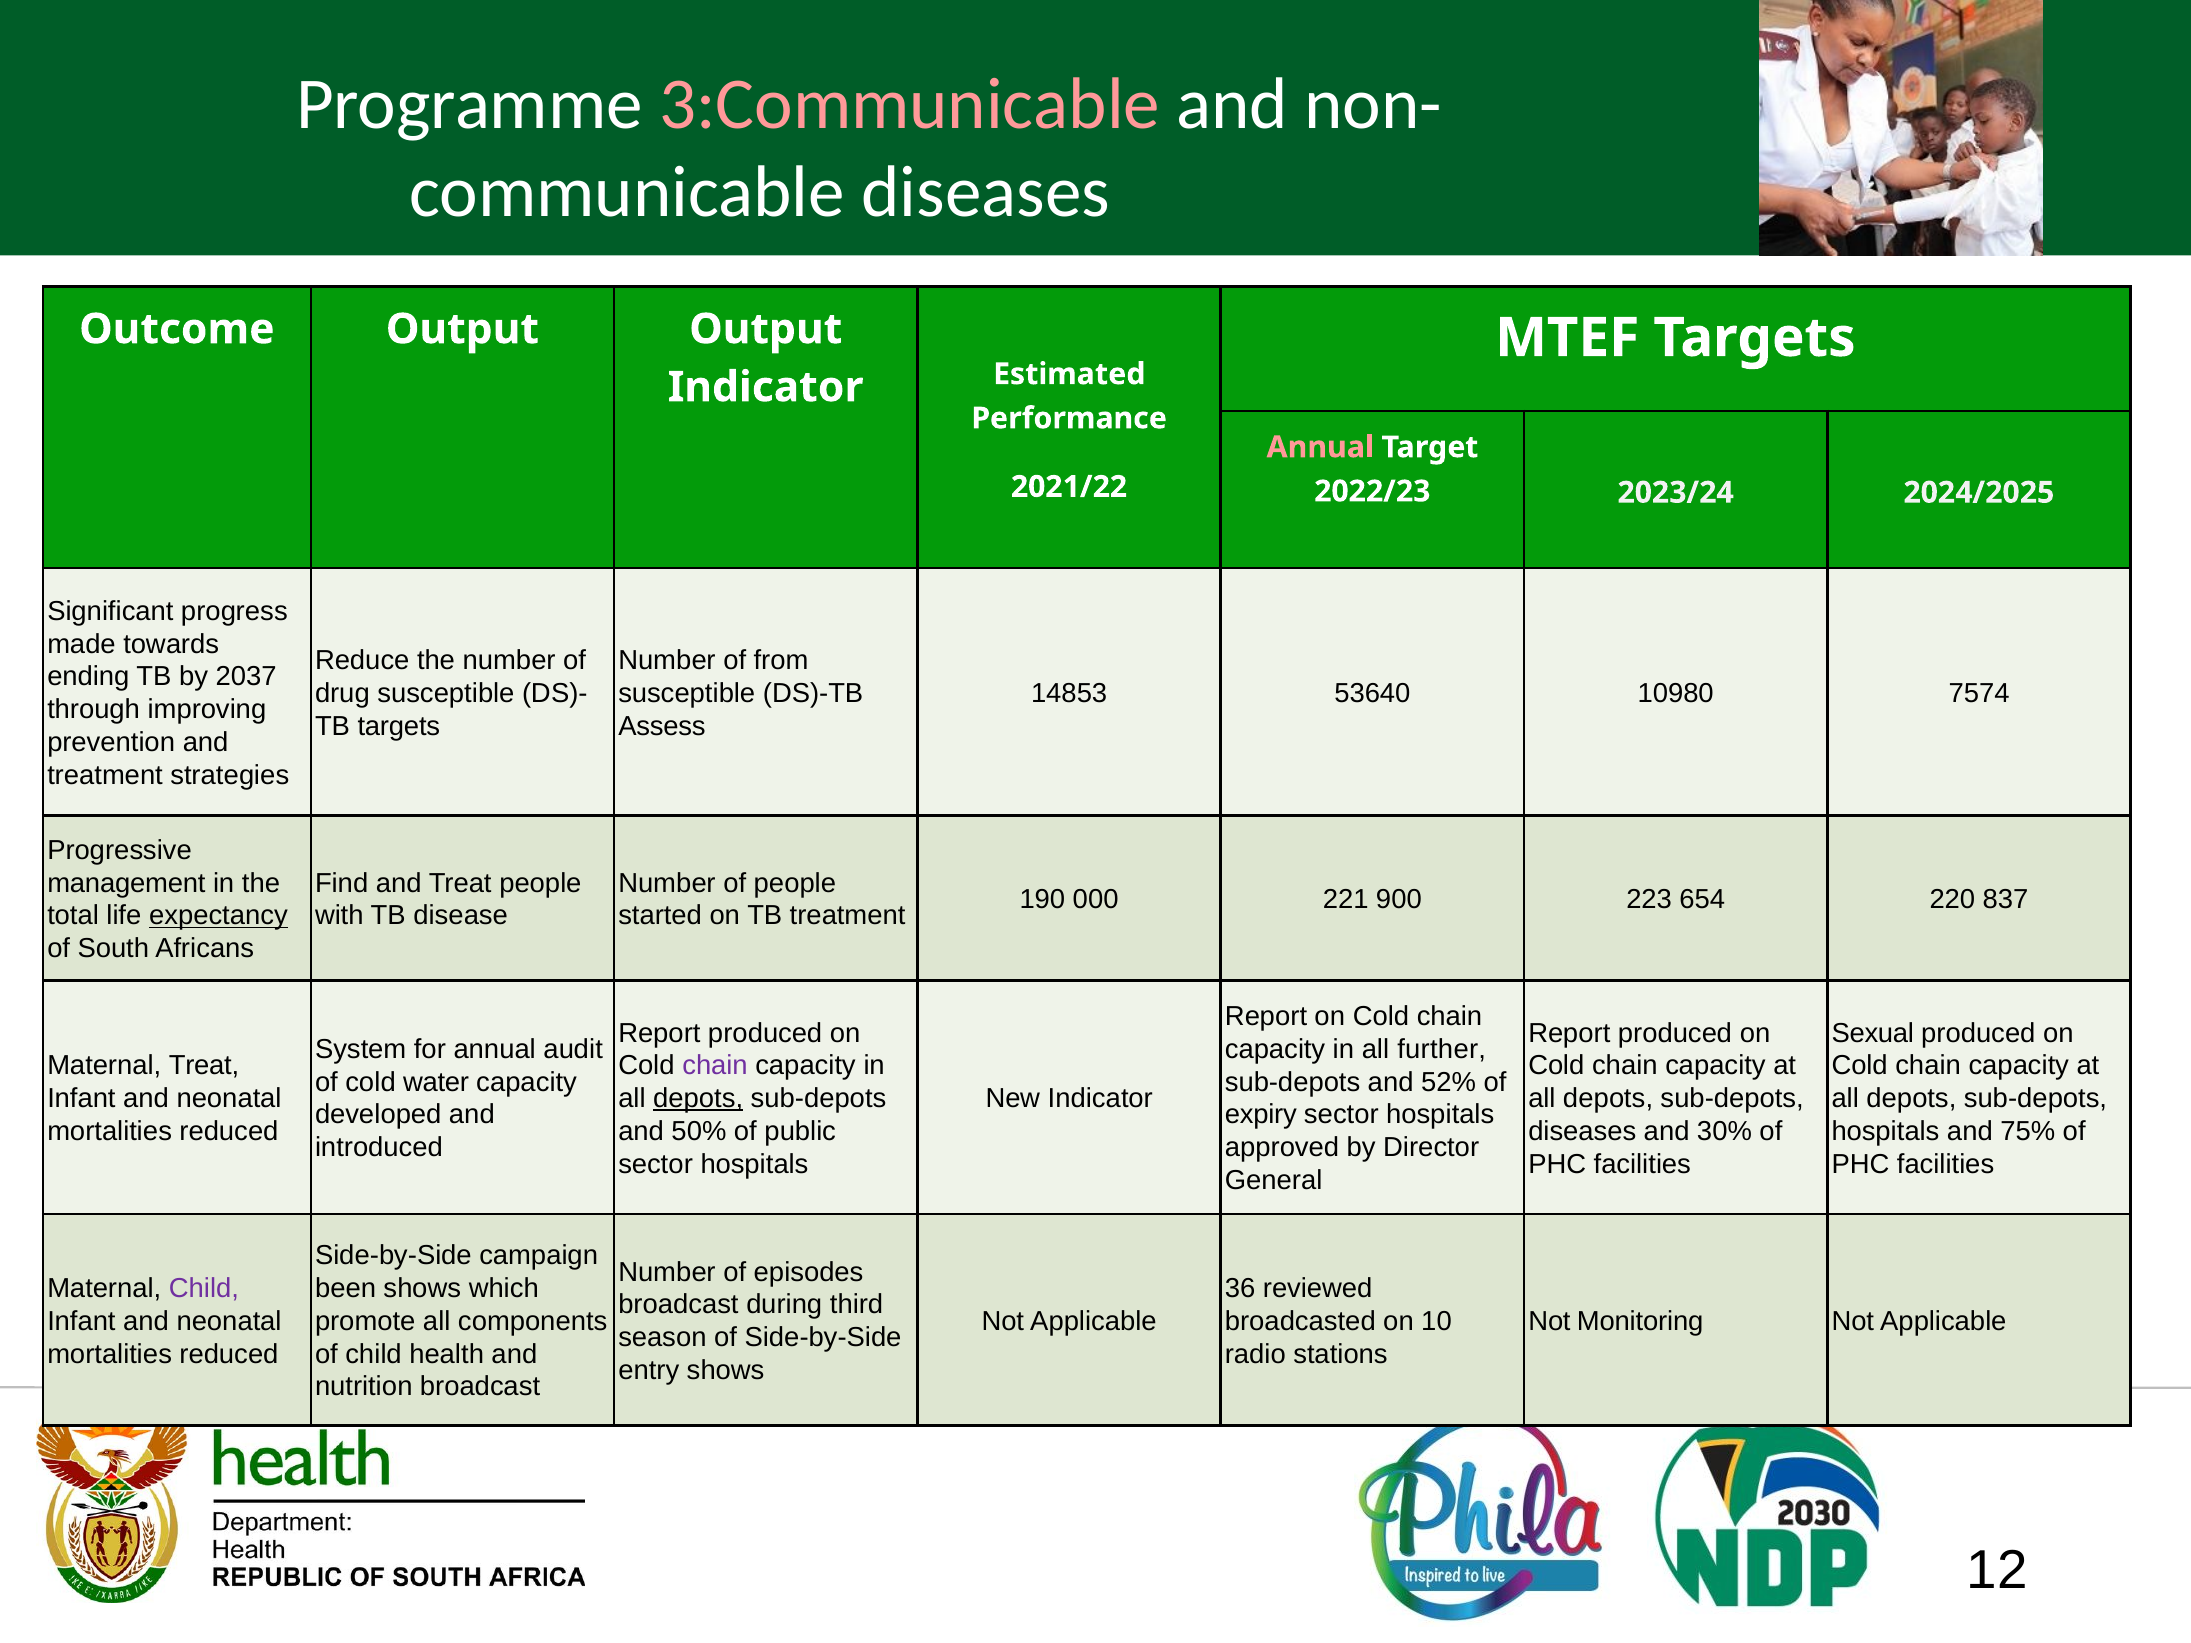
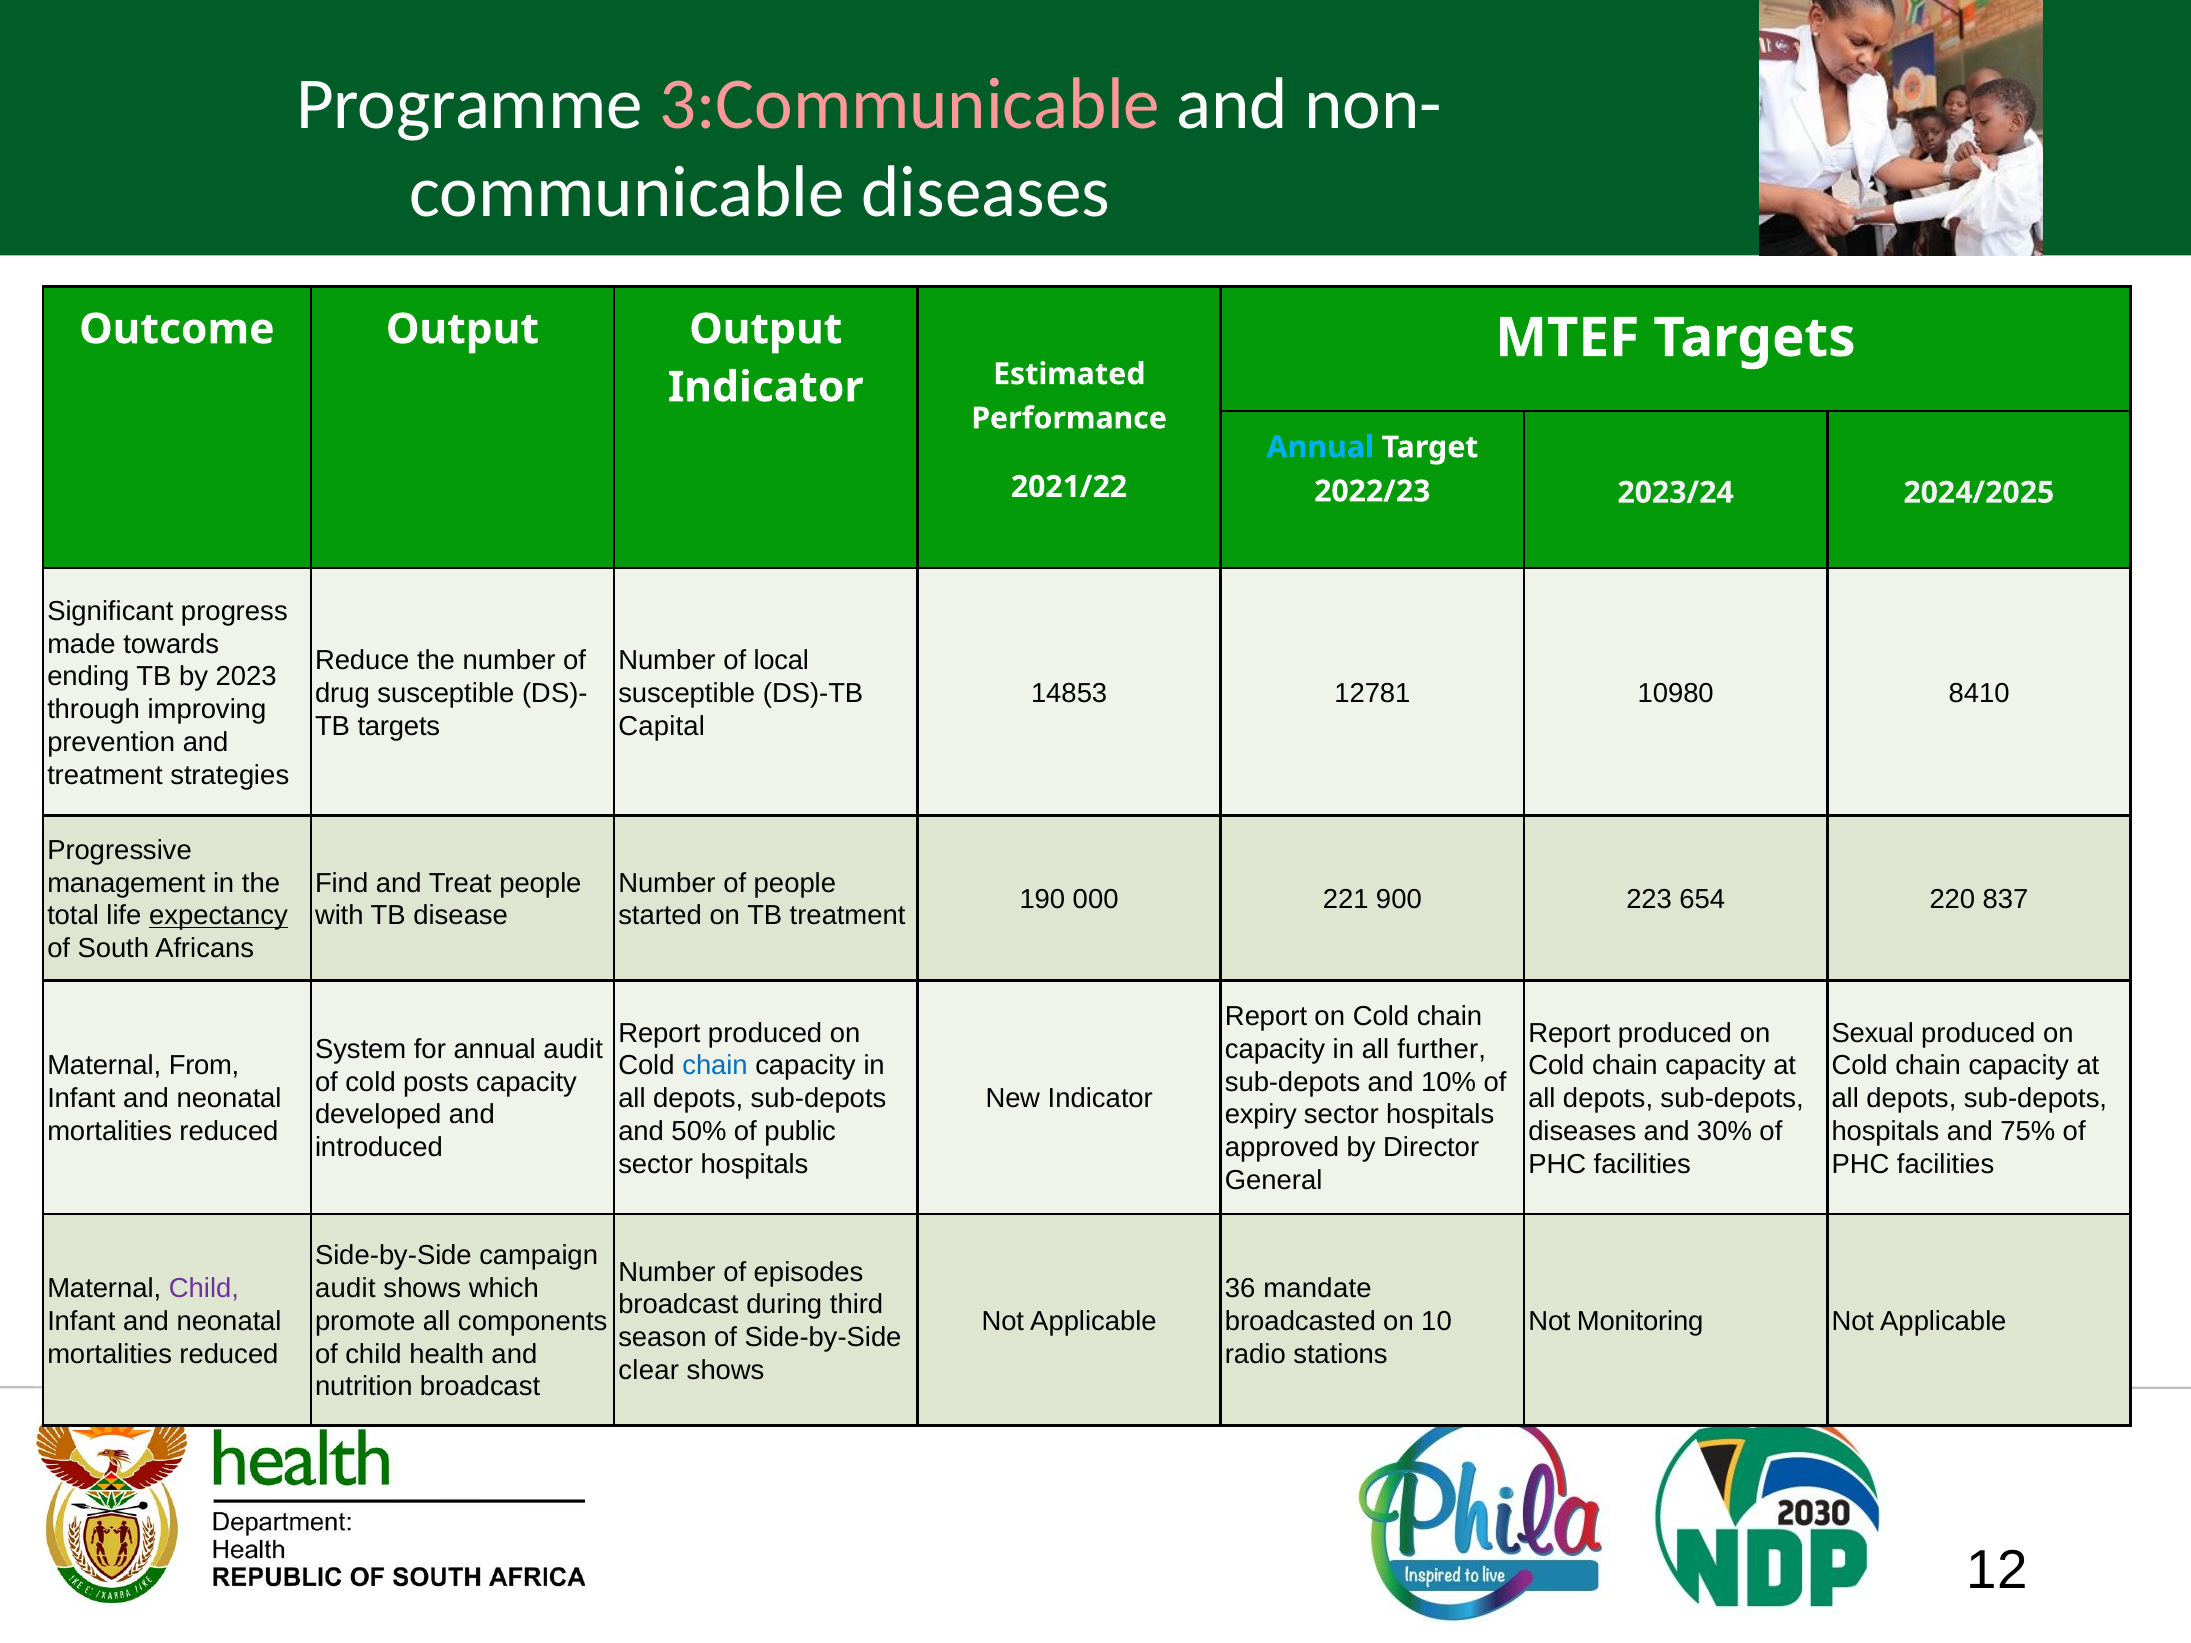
Annual colour: pink -> light blue (1320, 447)
from: from -> local (781, 661)
2037: 2037 -> 2023 (246, 677)
53640: 53640 -> 12781 (1372, 693)
7574: 7574 -> 8410 (1979, 693)
Assess: Assess -> Capital (662, 726)
Maternal Treat: Treat -> From (204, 1066)
chain colour: purple -> blue (715, 1066)
water: water -> posts (436, 1082)
52%: 52% -> 10% (1449, 1082)
depots underline: present -> none (698, 1099)
been: been -> audit (345, 1289)
reviewed: reviewed -> mandate (1317, 1289)
entry: entry -> clear (649, 1371)
